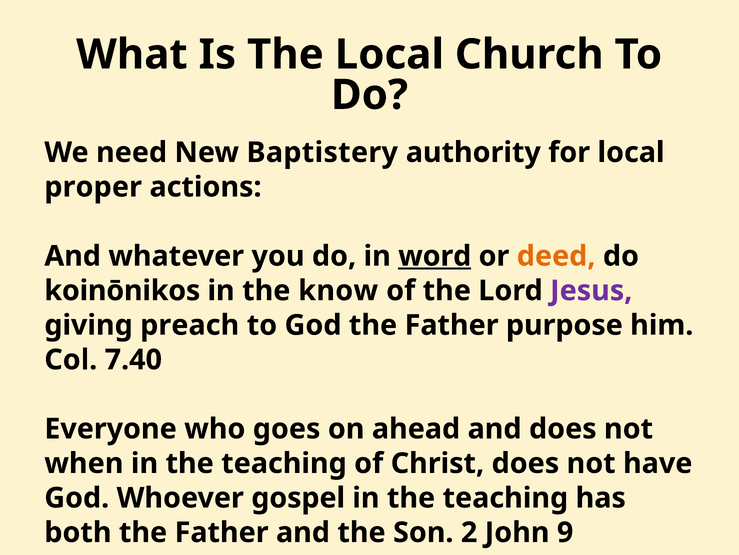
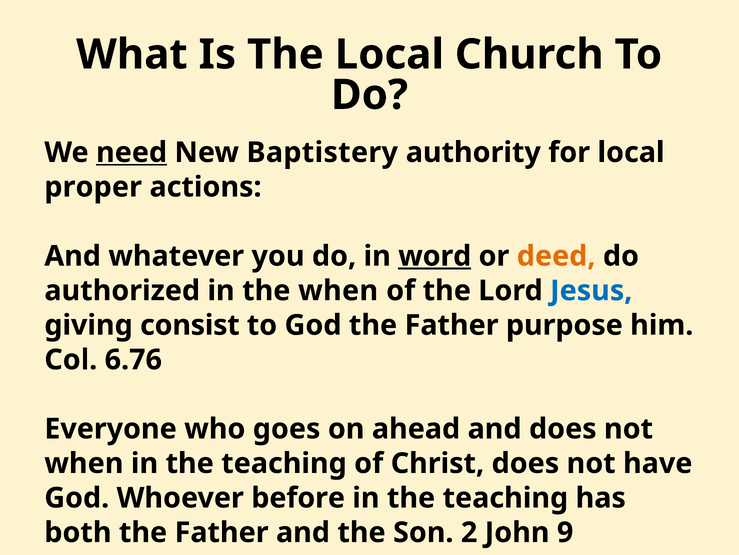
need underline: none -> present (132, 152)
koinōnikos: koinōnikos -> authorized (122, 290)
the know: know -> when (338, 290)
Jesus colour: purple -> blue (591, 290)
preach: preach -> consist (190, 325)
7.40: 7.40 -> 6.76 (133, 359)
gospel: gospel -> before (298, 497)
